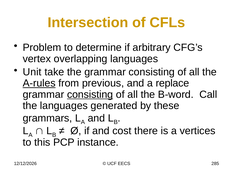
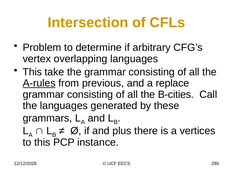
Unit: Unit -> This (32, 72)
consisting underline: present -> none (90, 94)
B-word: B-word -> B-cities (176, 94)
cost: cost -> plus (122, 131)
